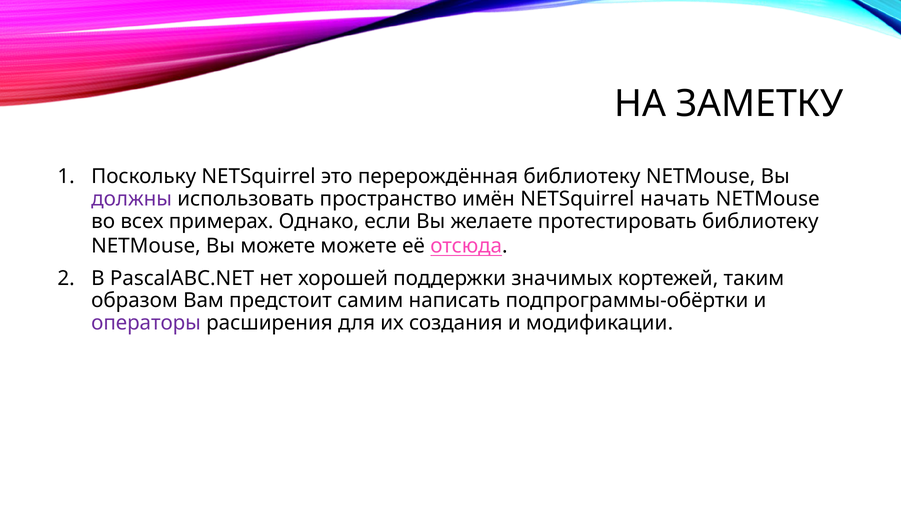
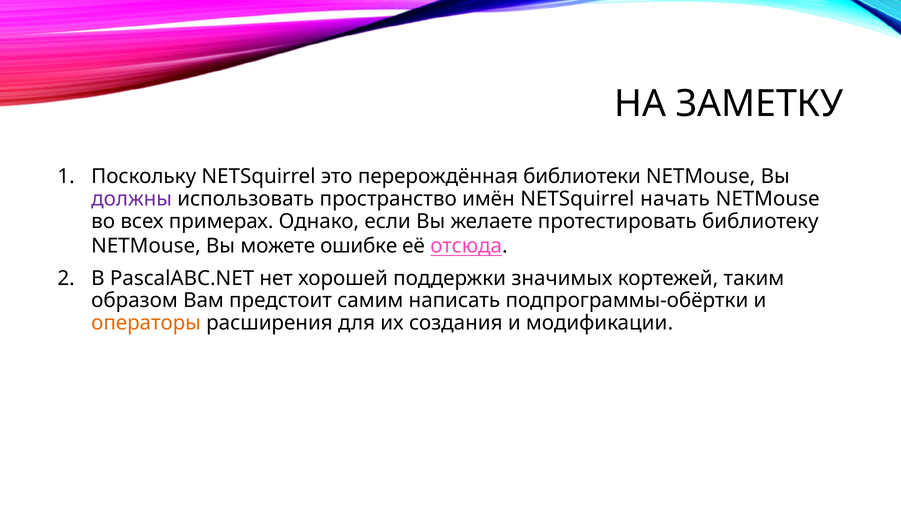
перерождённая библиотеку: библиотеку -> библиотеки (582, 177)
можете можете: можете -> ошибке (359, 246)
операторы colour: purple -> orange (146, 323)
